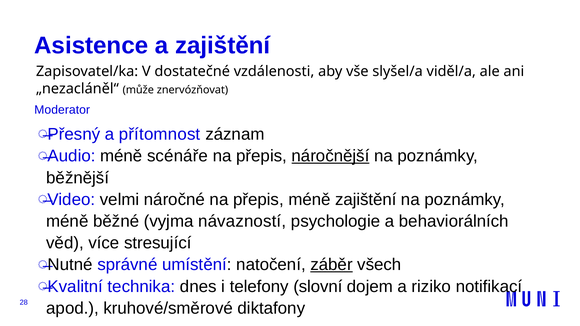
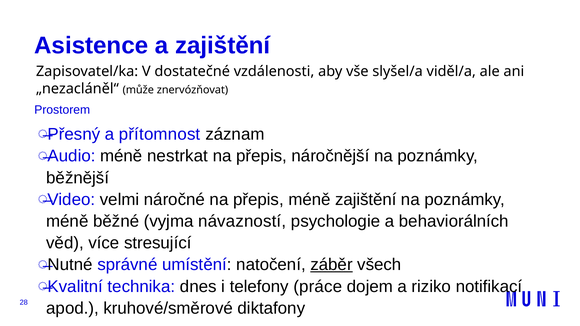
Moderator: Moderator -> Prostorem (62, 110)
scénáře: scénáře -> nestrkat (178, 156)
náročnější underline: present -> none (330, 156)
slovní: slovní -> práce (318, 287)
